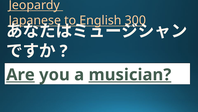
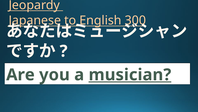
Are underline: present -> none (20, 74)
